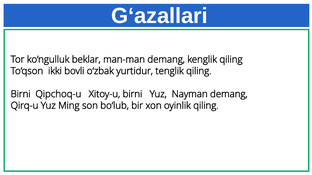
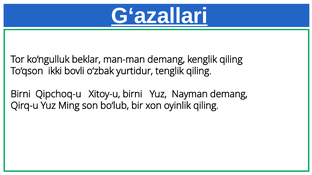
G‘azallari underline: none -> present (159, 16)
